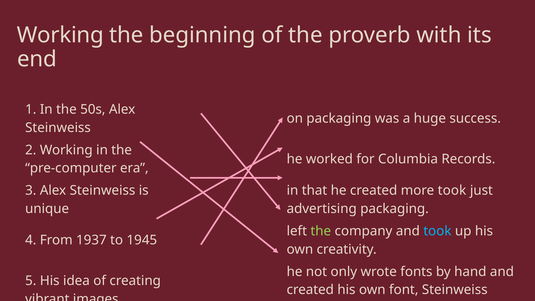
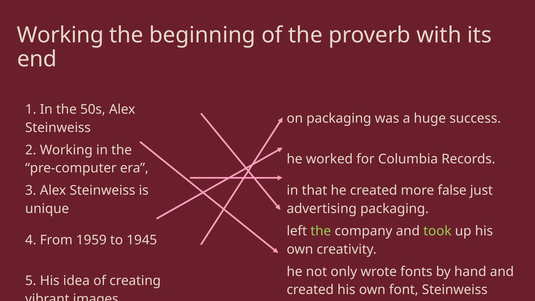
more took: took -> false (452, 190)
took colour: light blue -> light green (437, 231)
1937: 1937 -> 1959 (91, 240)
